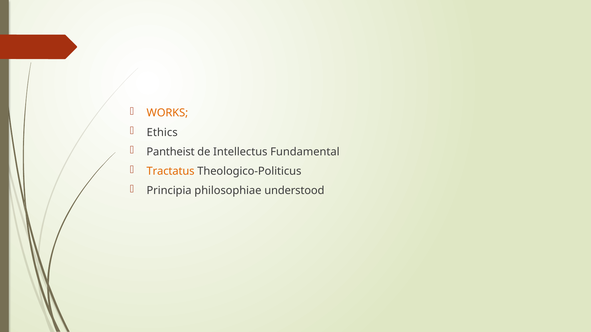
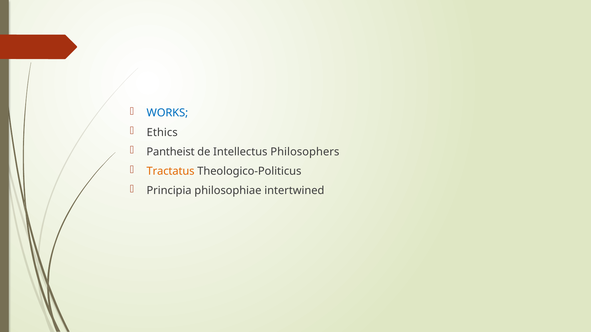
WORKS colour: orange -> blue (167, 113)
Fundamental: Fundamental -> Philosophers (305, 152)
understood: understood -> intertwined (294, 191)
